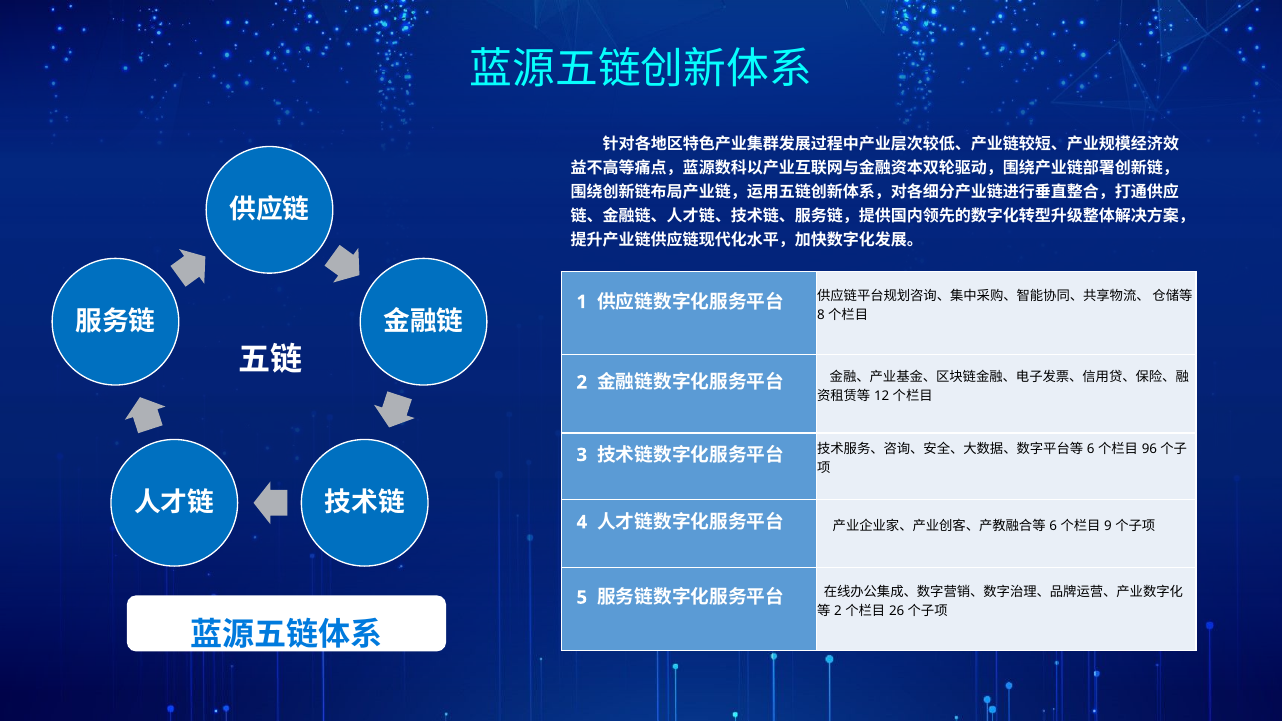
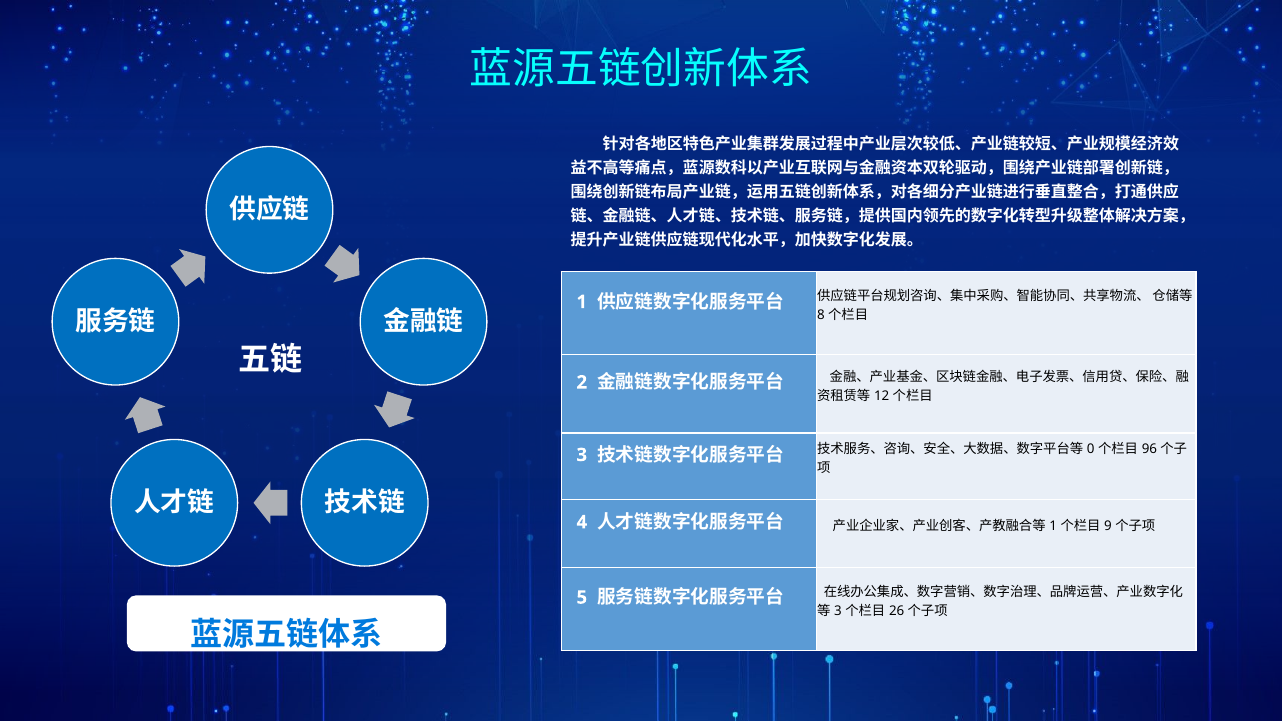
6: 6 -> 0 (1091, 449)
6: 6 -> 1 (1053, 526)
2: 2 -> 3 (838, 611)
